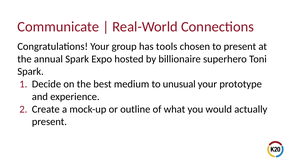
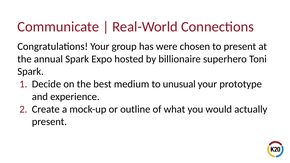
tools: tools -> were (167, 46)
